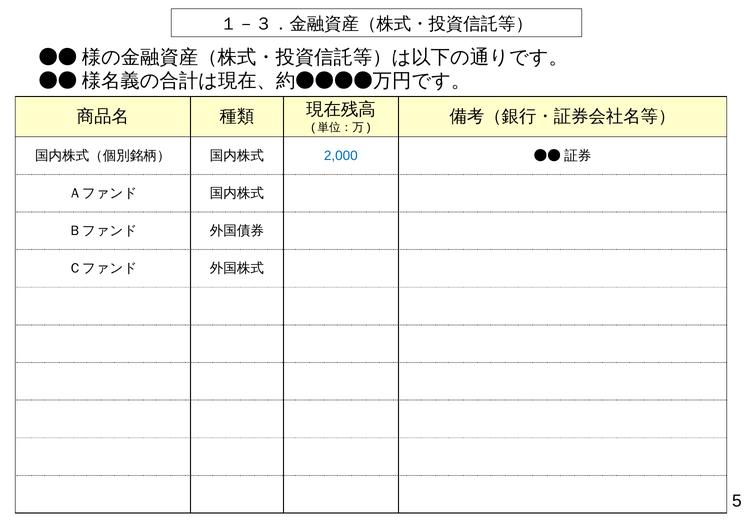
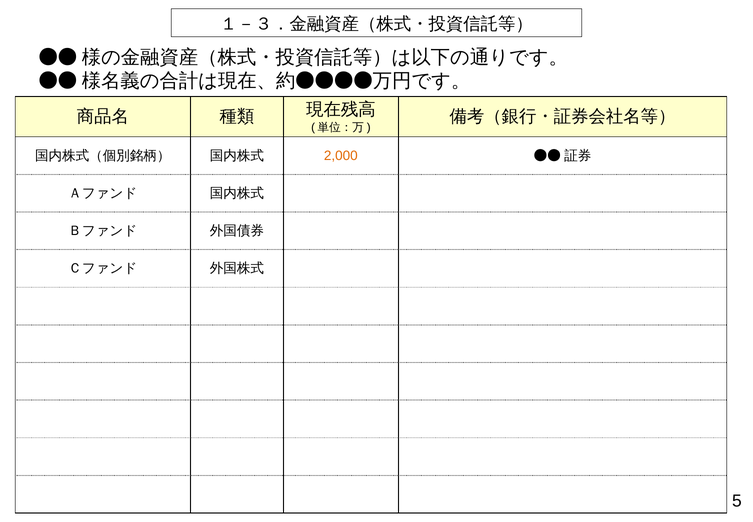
2,000 colour: blue -> orange (341, 156)
